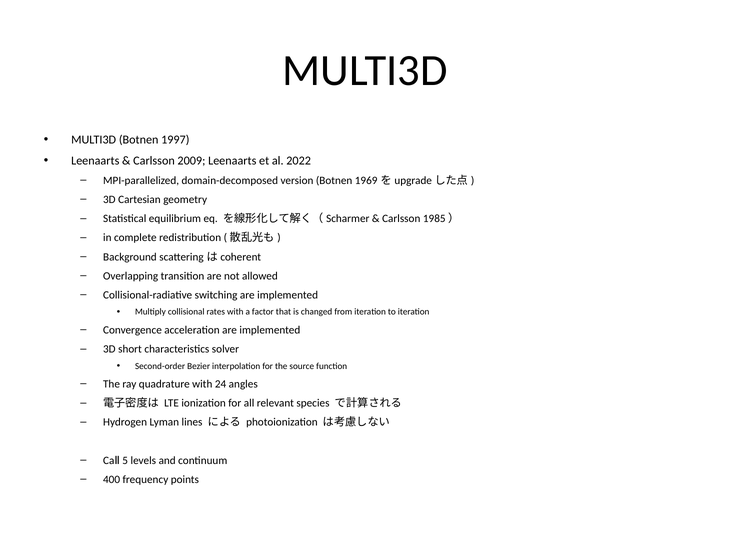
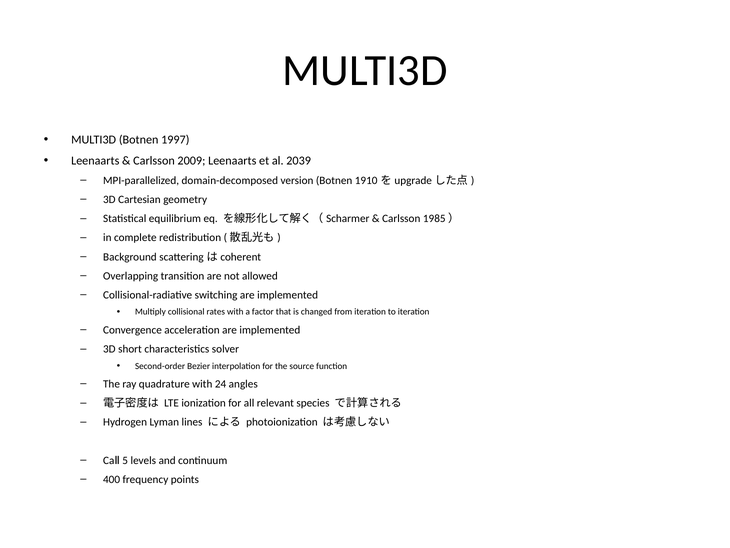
2022: 2022 -> 2039 (299, 161)
1969: 1969 -> 1910 (366, 180)
